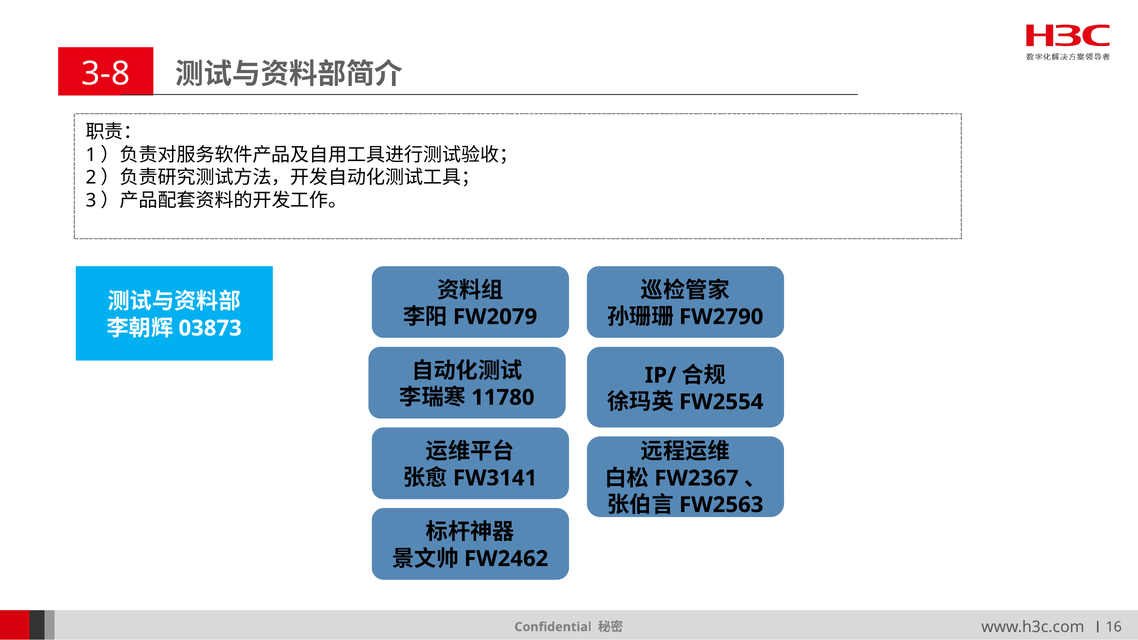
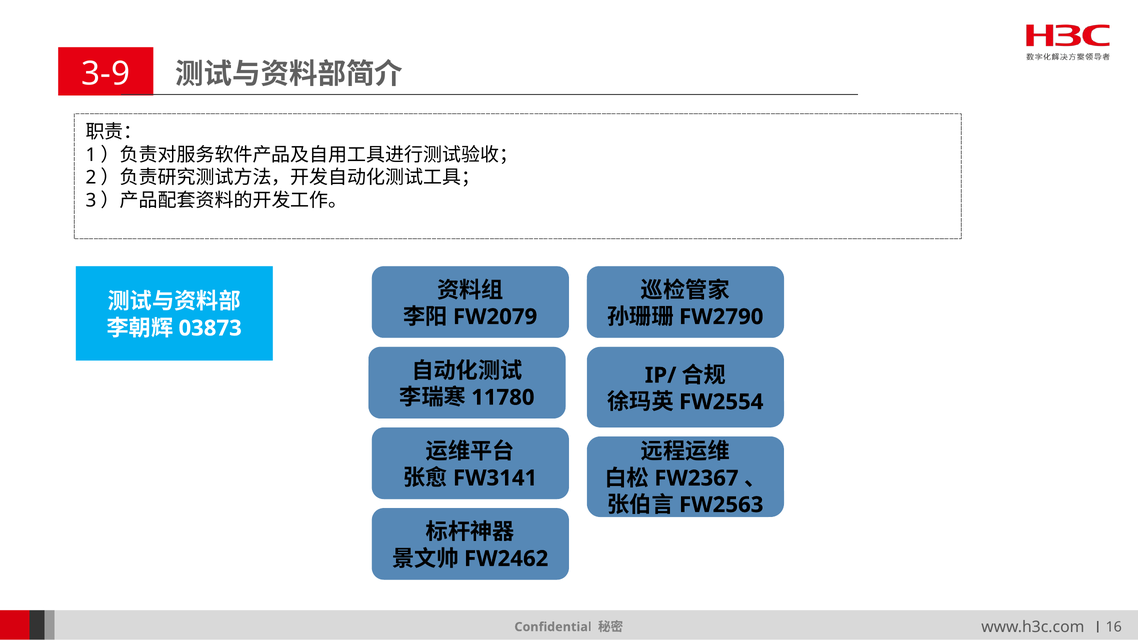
3-8: 3-8 -> 3-9 (106, 74)
